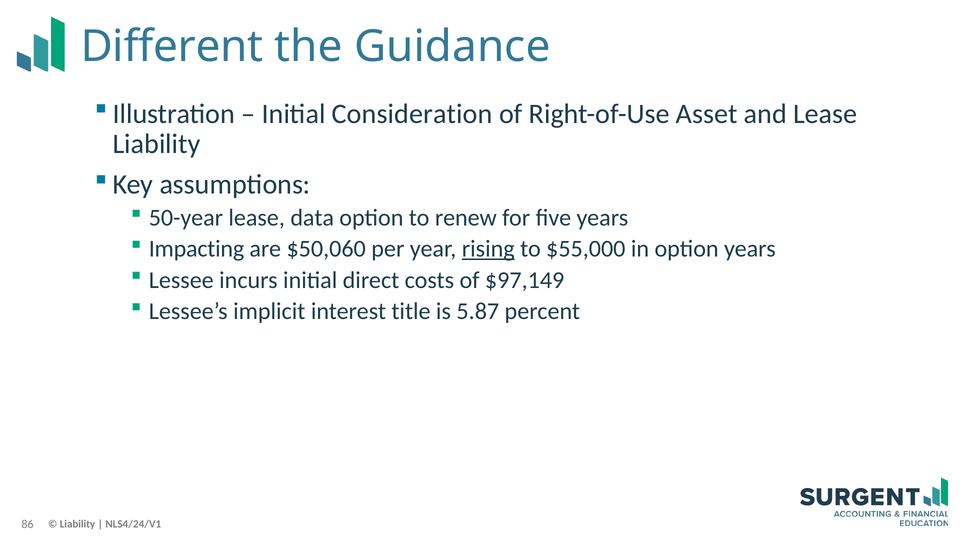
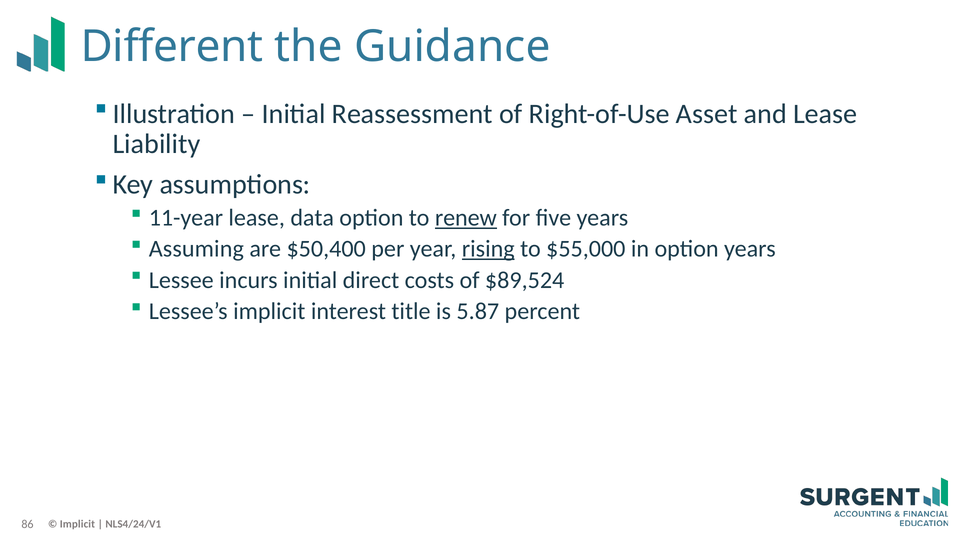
Consideration: Consideration -> Reassessment (412, 114)
50-year: 50-year -> 11-year (186, 218)
renew underline: none -> present (466, 218)
Impacting: Impacting -> Assuming (196, 249)
$50,060: $50,060 -> $50,400 (326, 249)
$97,149: $97,149 -> $89,524 (525, 280)
Liability: Liability -> Implicit (77, 524)
